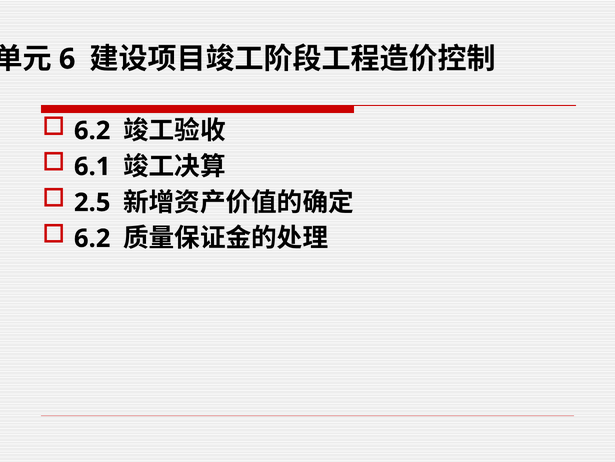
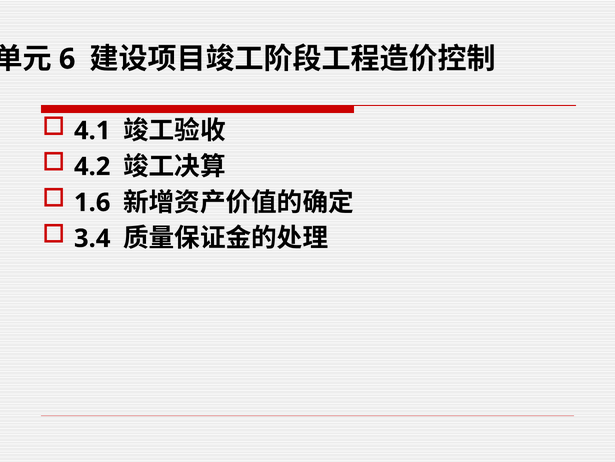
6.2: 6.2 -> 4.1 (92, 130)
6.1: 6.1 -> 4.2 (92, 166)
2.5: 2.5 -> 1.6 (92, 202)
6.2: 6.2 -> 3.4 (92, 238)
